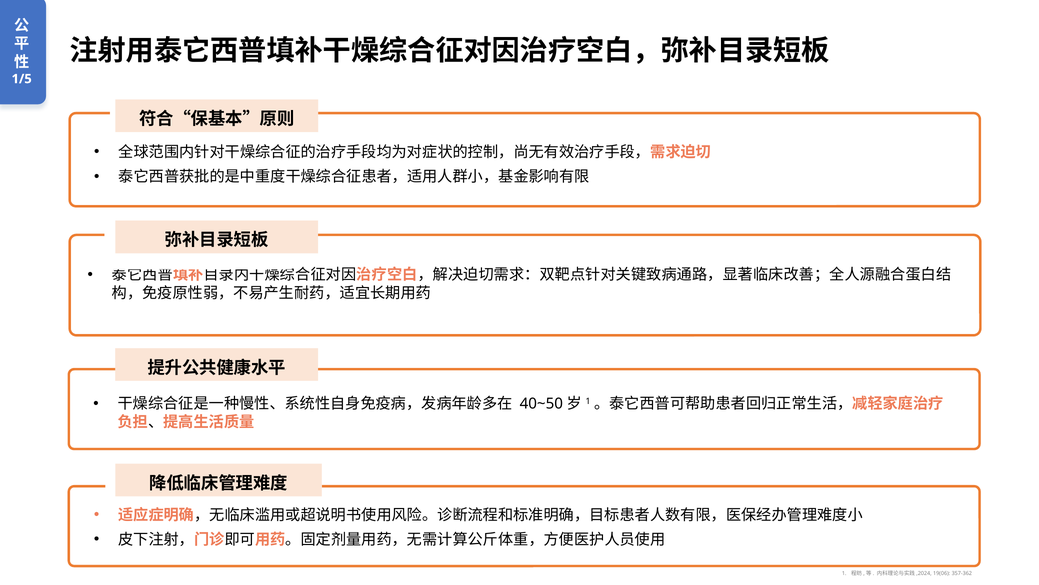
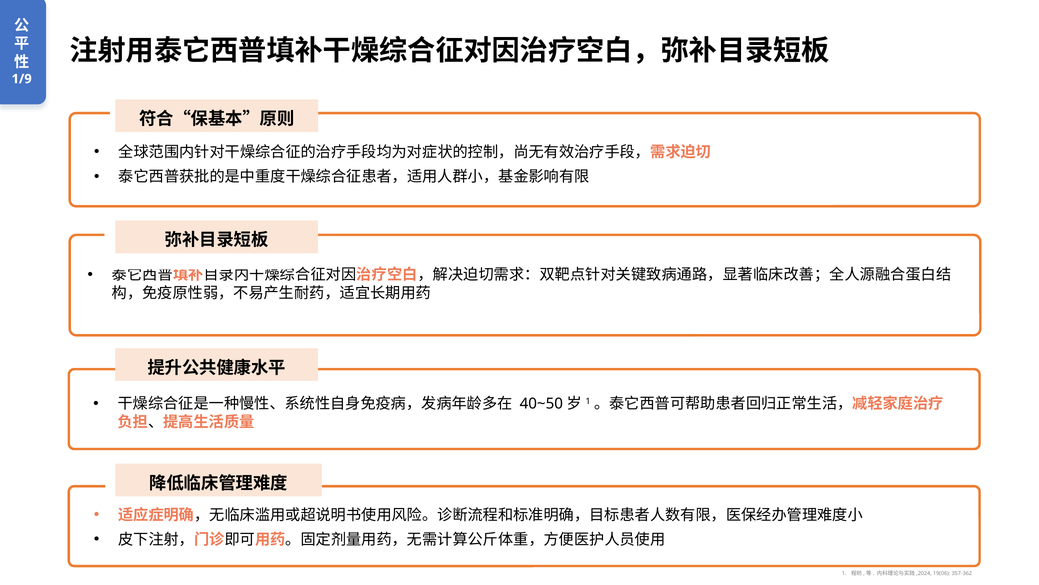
1/5: 1/5 -> 1/9 (22, 79)
